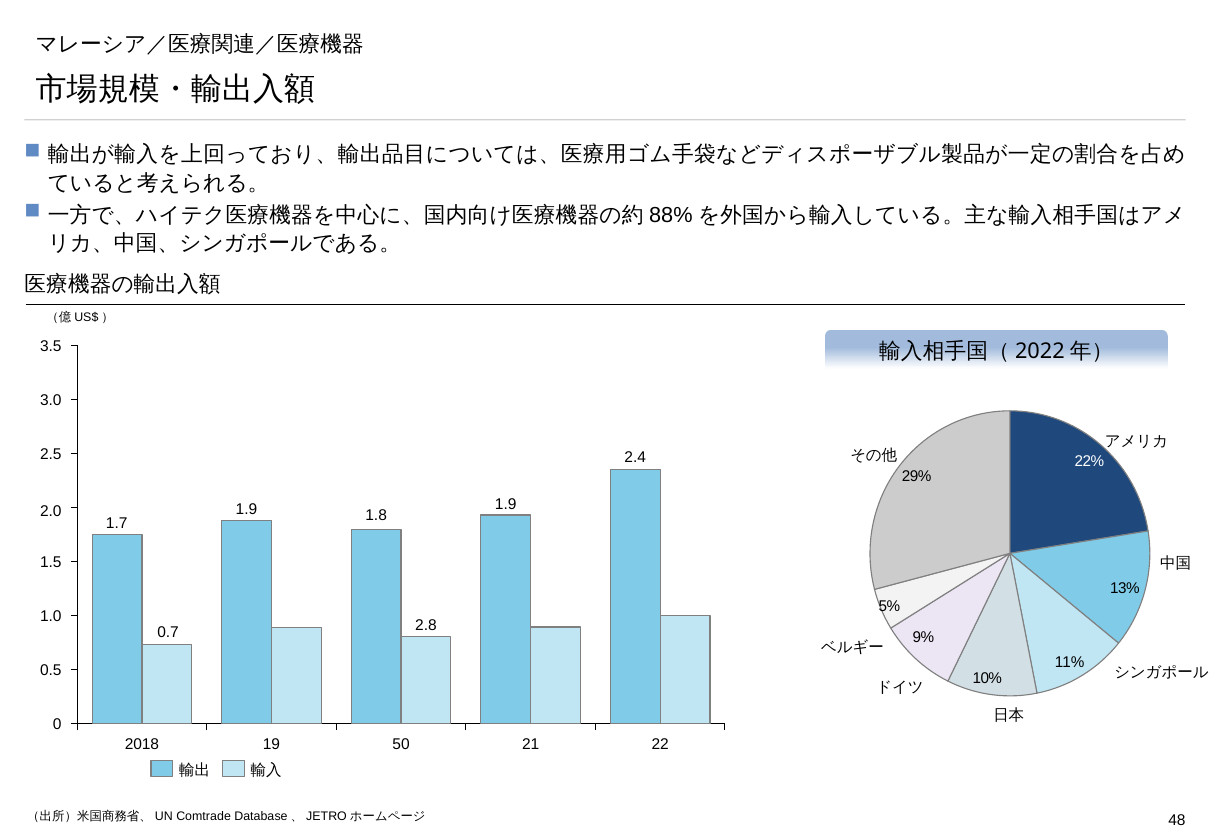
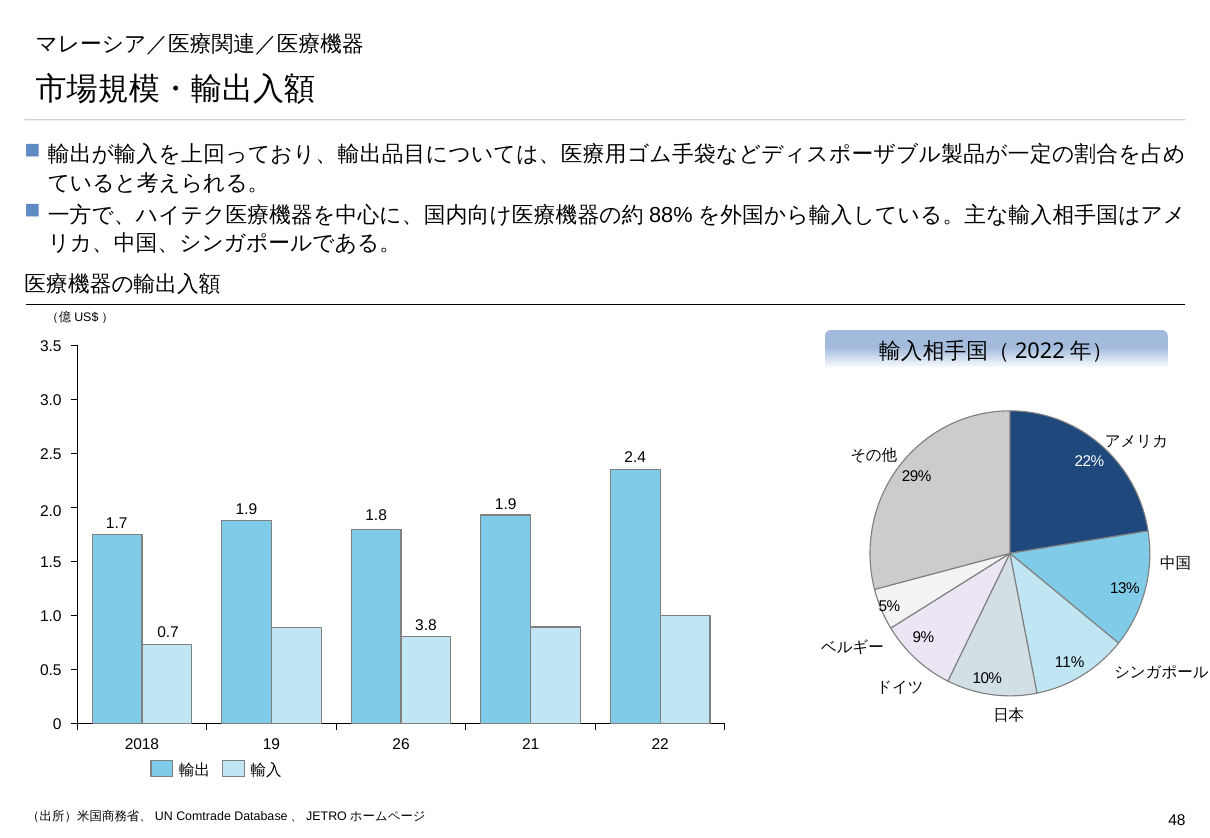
2.8: 2.8 -> 3.8 (426, 626)
50: 50 -> 26 (401, 744)
